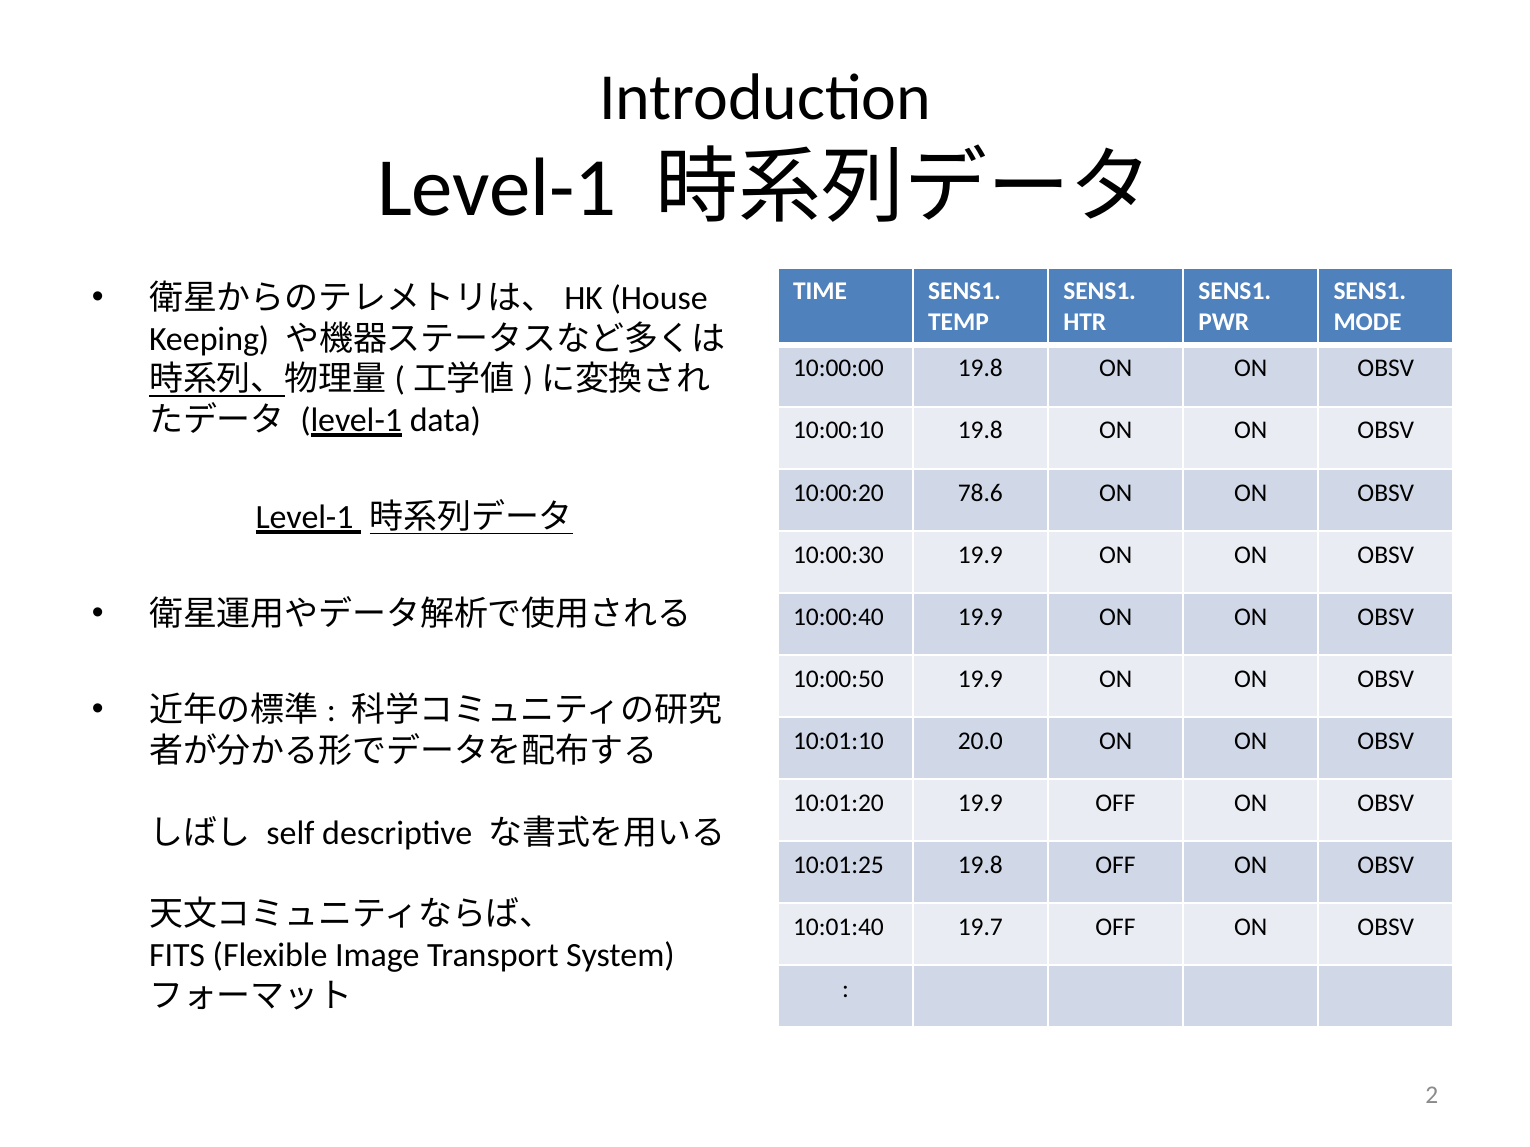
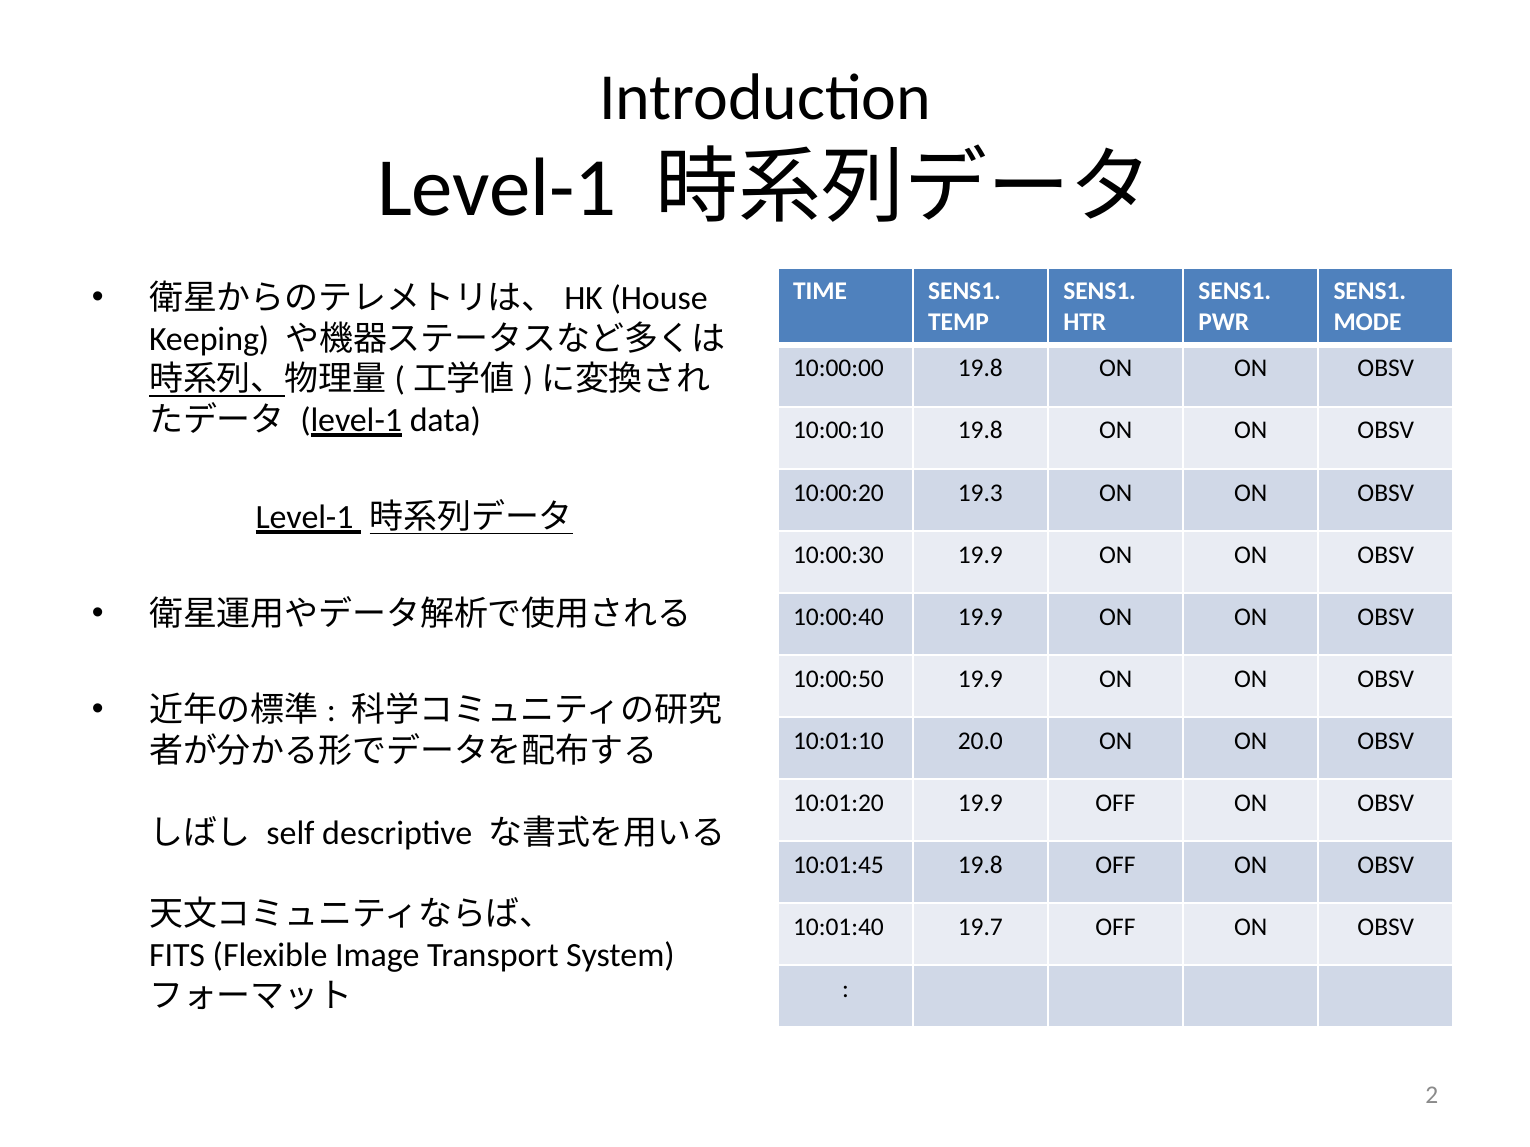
78.6: 78.6 -> 19.3 (980, 493)
10:01:25: 10:01:25 -> 10:01:45 (838, 865)
